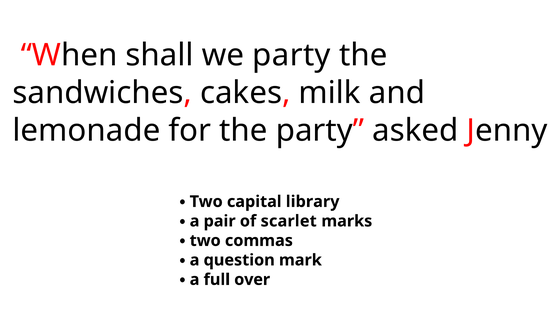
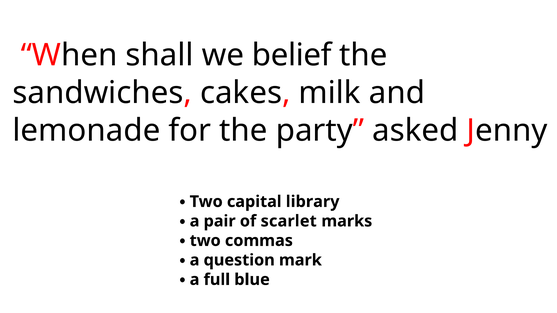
we party: party -> belief (292, 55)
over: over -> blue (252, 280)
